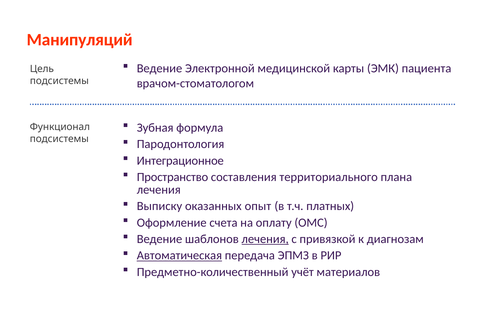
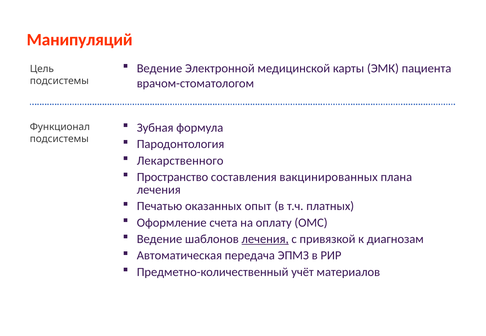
Интеграционное: Интеграционное -> Лекарственного (180, 161)
территориального: территориального -> вакцинированных (329, 177)
Выписку: Выписку -> Печатью (160, 206)
Автоматическая underline: present -> none (179, 256)
